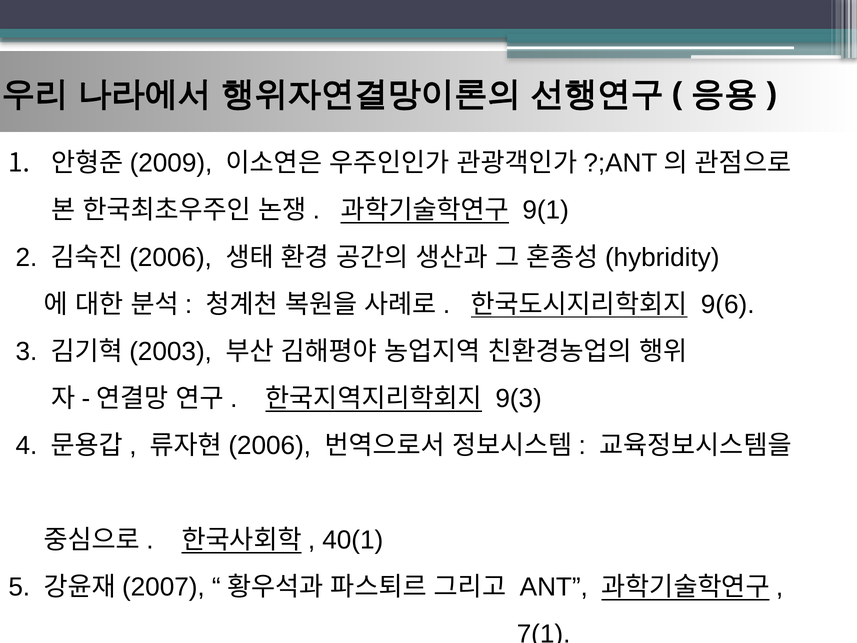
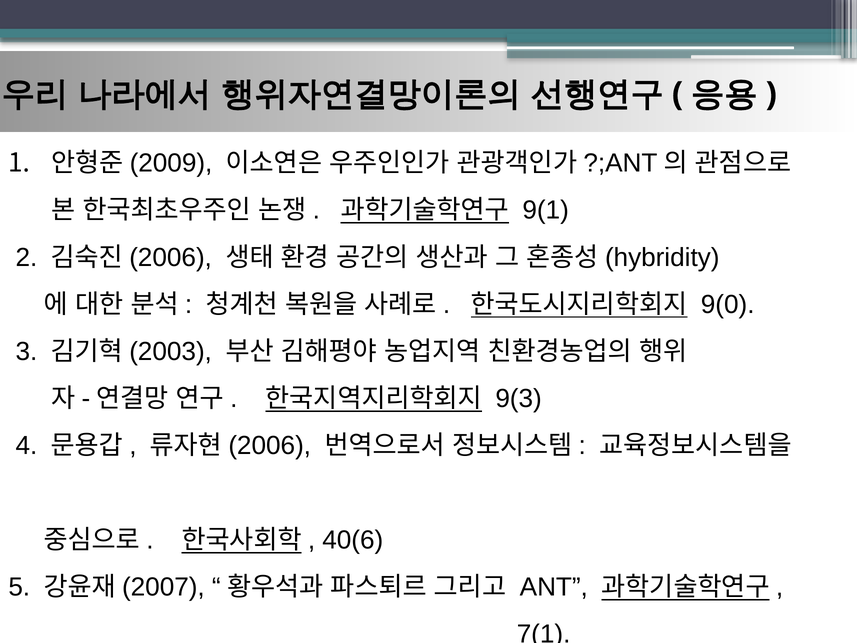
9(6: 9(6 -> 9(0 (728, 304)
40(1: 40(1 -> 40(6 (353, 540)
